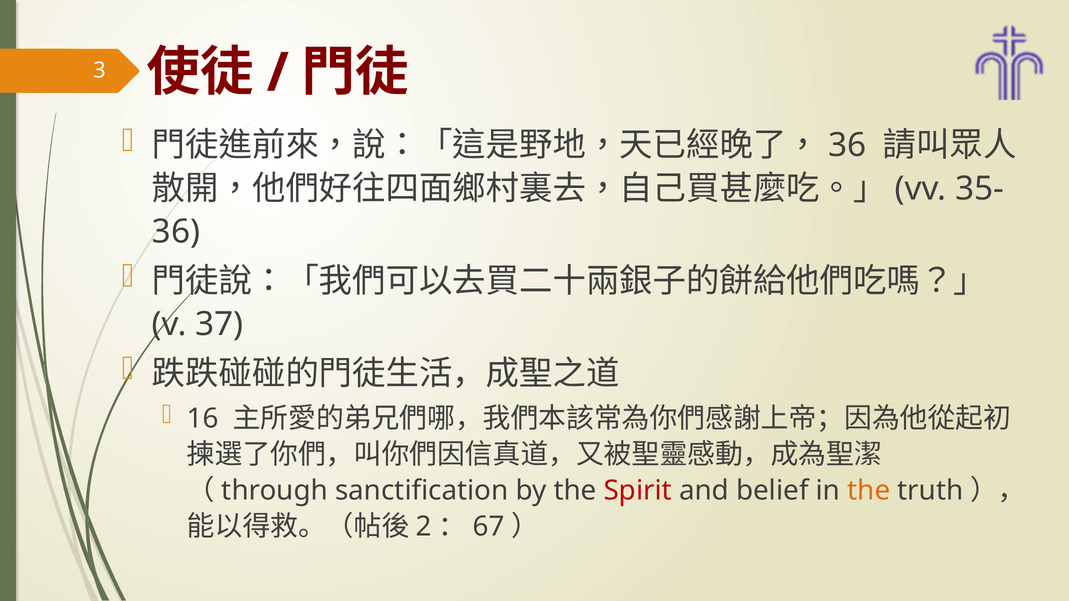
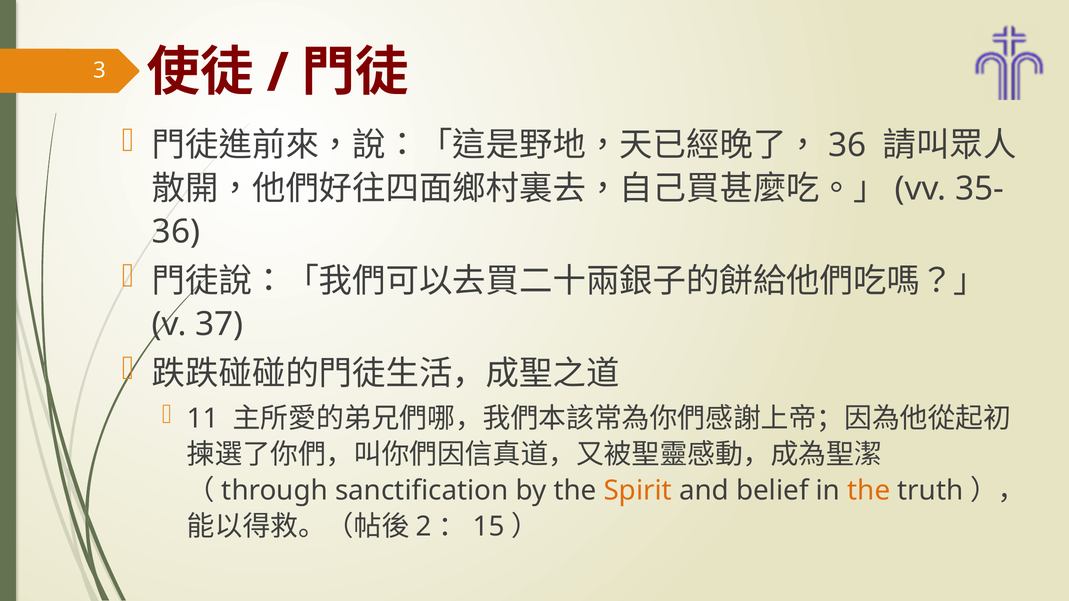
16: 16 -> 11 (203, 419)
Spirit colour: red -> orange (638, 491)
67: 67 -> 15 (489, 527)
